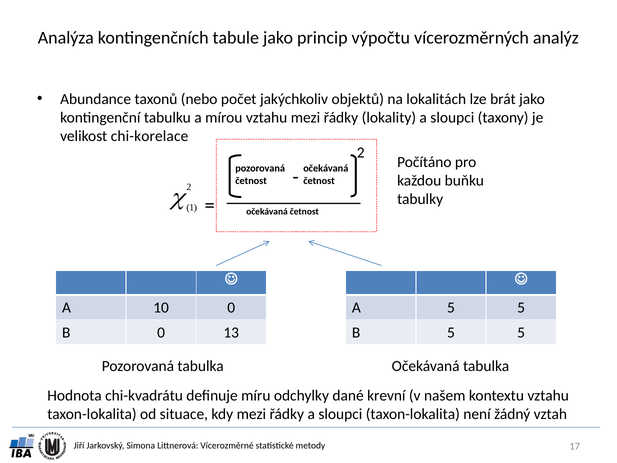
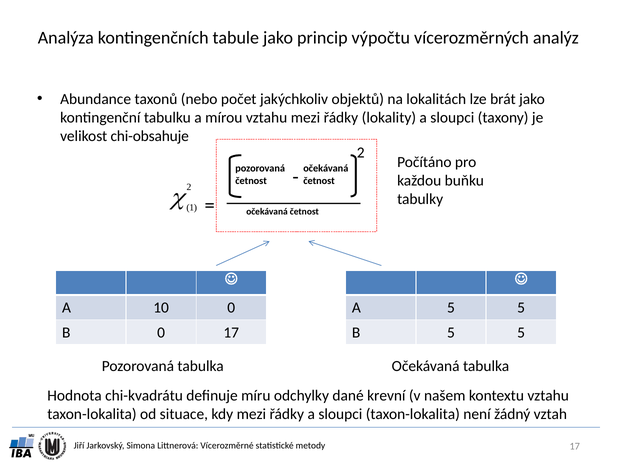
chi-korelace: chi-korelace -> chi-obsahuje (150, 136)
0 13: 13 -> 17 (231, 332)
